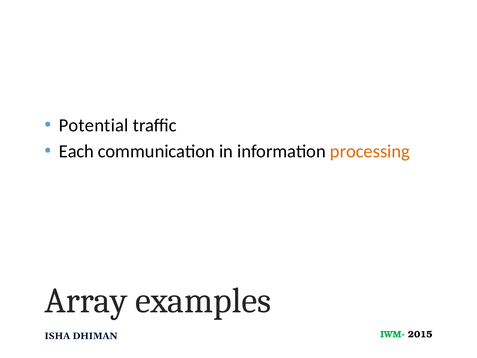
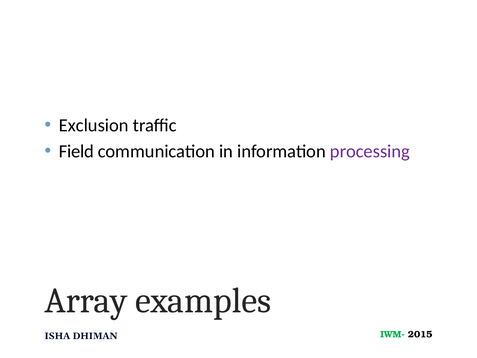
Potential: Potential -> Exclusion (94, 125)
Each: Each -> Field (76, 151)
processing colour: orange -> purple (370, 151)
